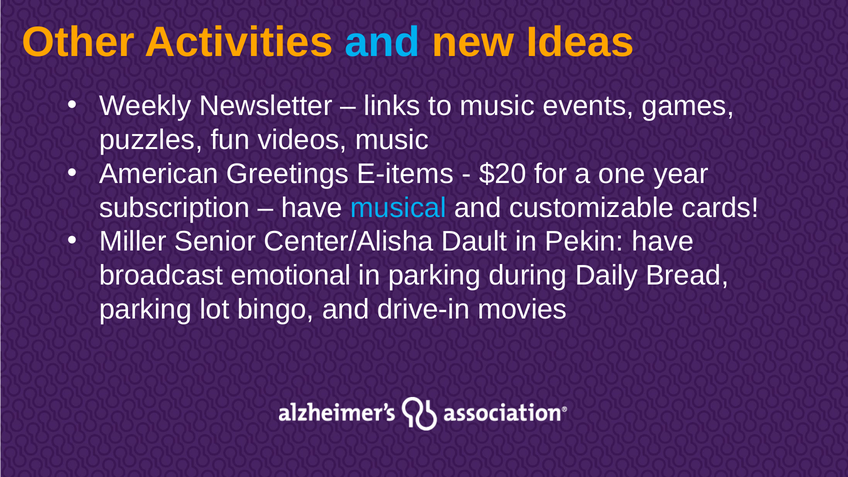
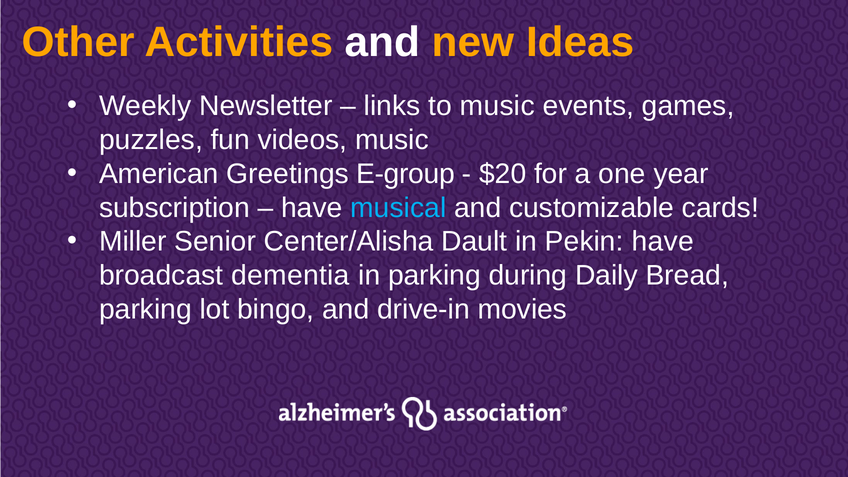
and colour: light blue -> white (382, 42)
E-items: E-items -> E-group (406, 174)
emotional: emotional -> dementia (291, 276)
